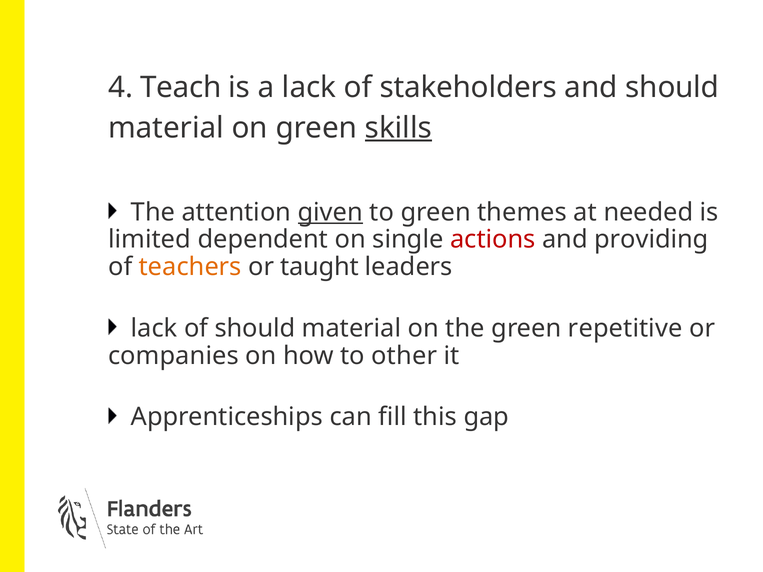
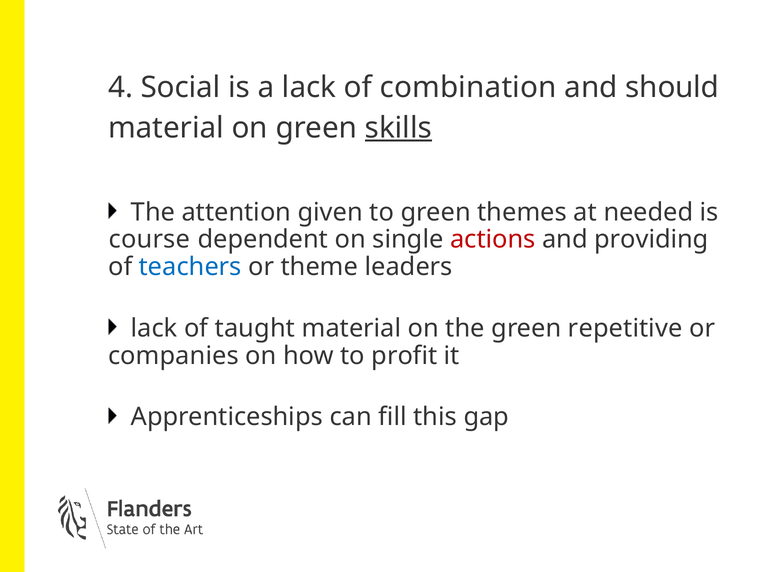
Teach: Teach -> Social (181, 88)
stakeholders: stakeholders -> combination (468, 88)
given underline: present -> none (330, 212)
limited: limited -> course (149, 240)
teachers colour: orange -> blue (190, 267)
taught: taught -> theme (319, 267)
of should: should -> taught (255, 328)
other: other -> profit (404, 356)
